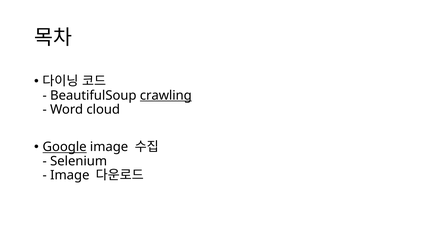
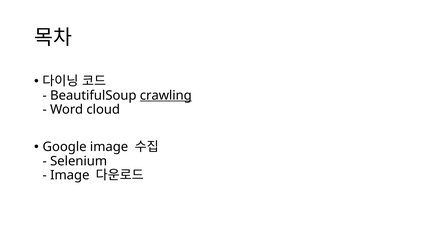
Google underline: present -> none (65, 147)
